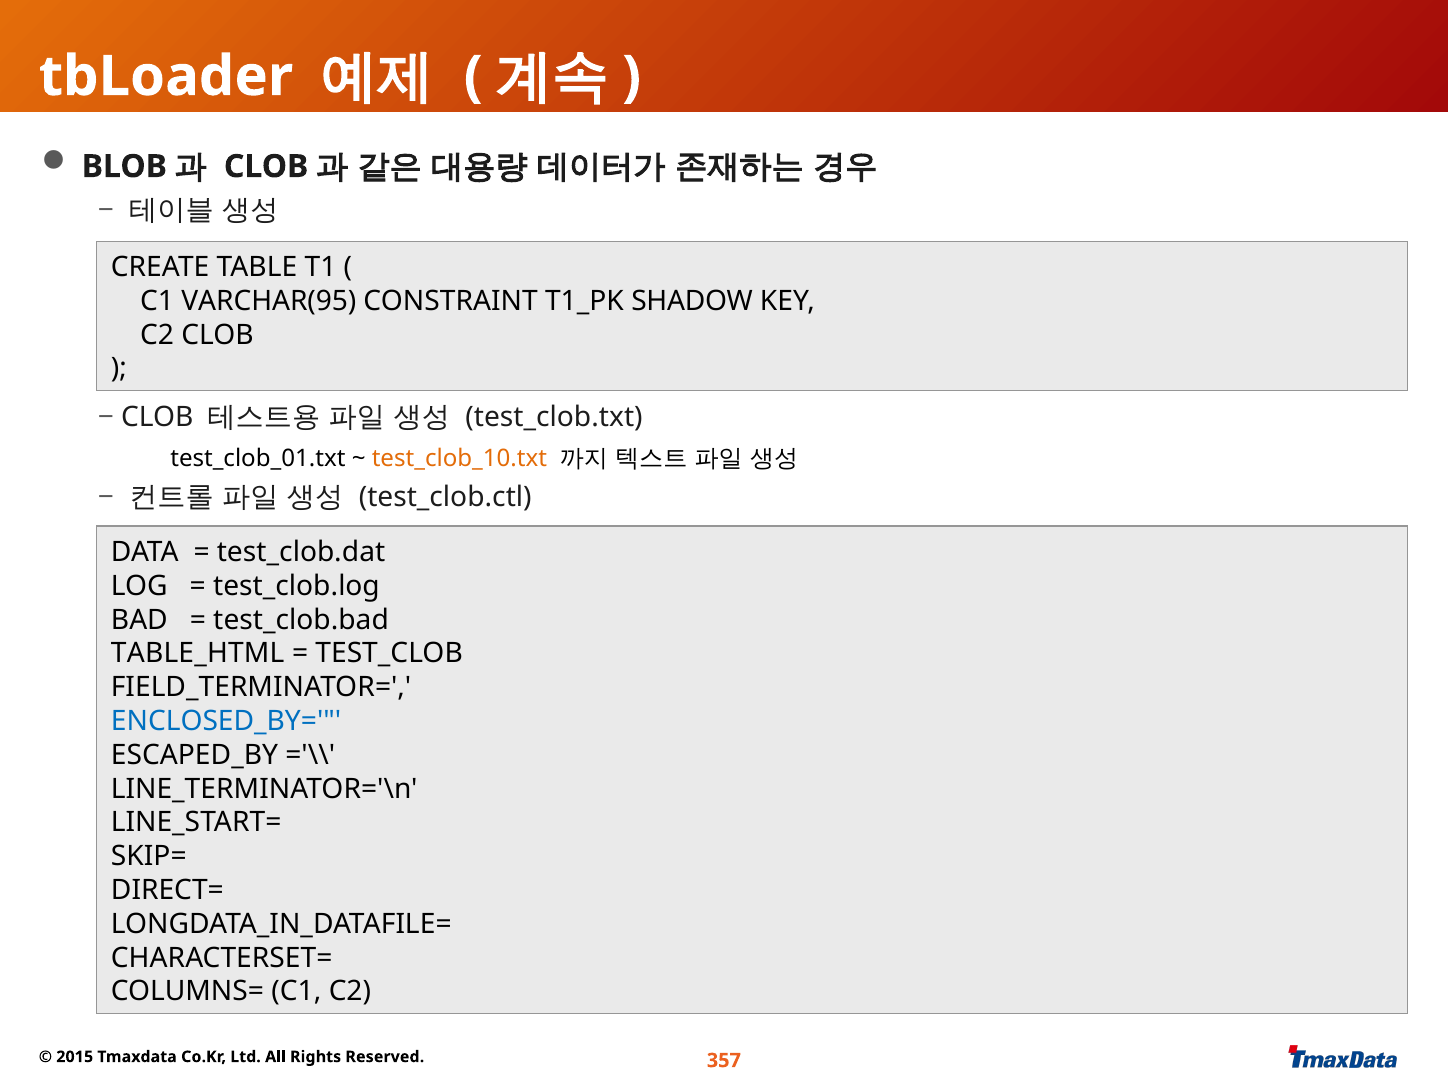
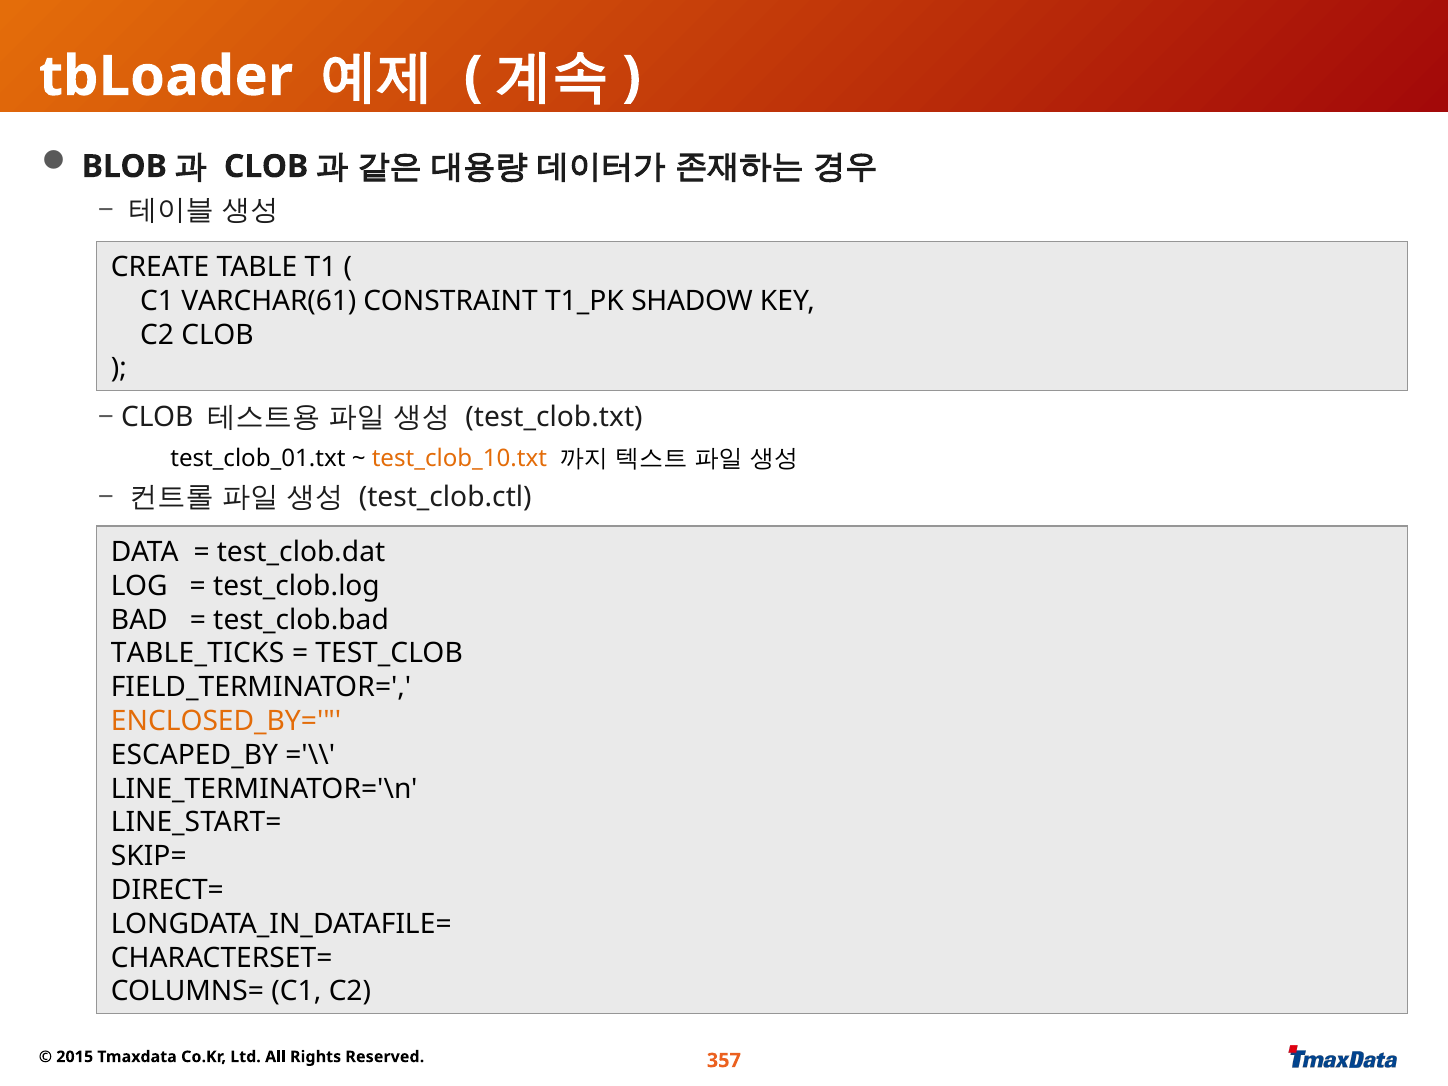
VARCHAR(95: VARCHAR(95 -> VARCHAR(61 (269, 301)
TABLE_HTML: TABLE_HTML -> TABLE_TICKS (198, 654)
ENCLOSED_BY= colour: blue -> orange (226, 721)
